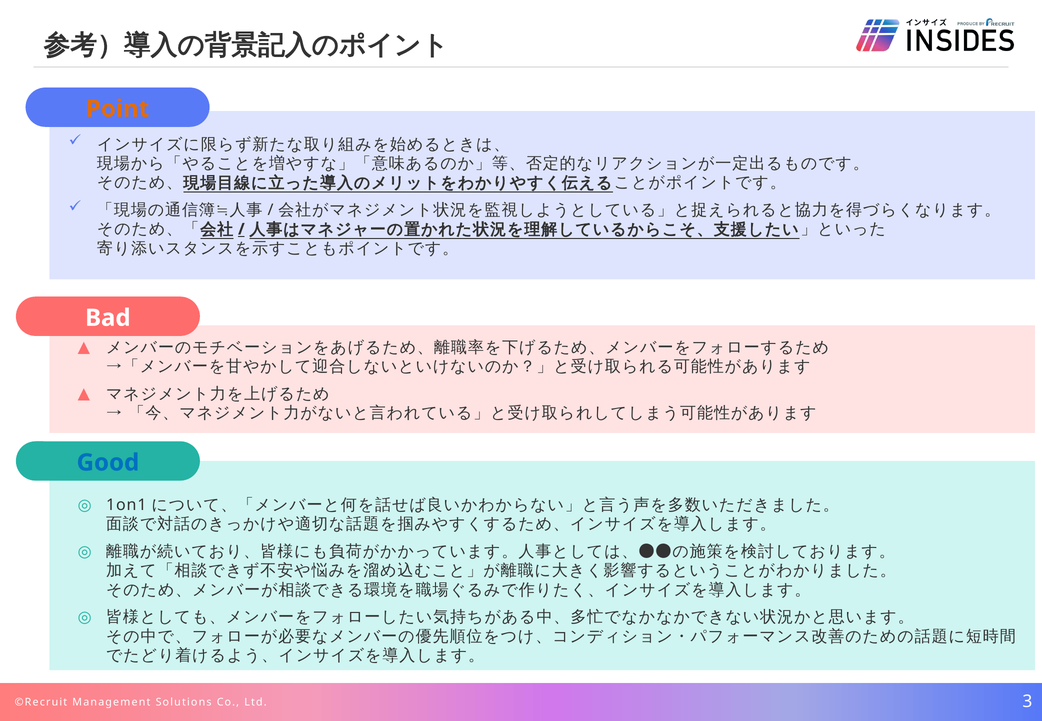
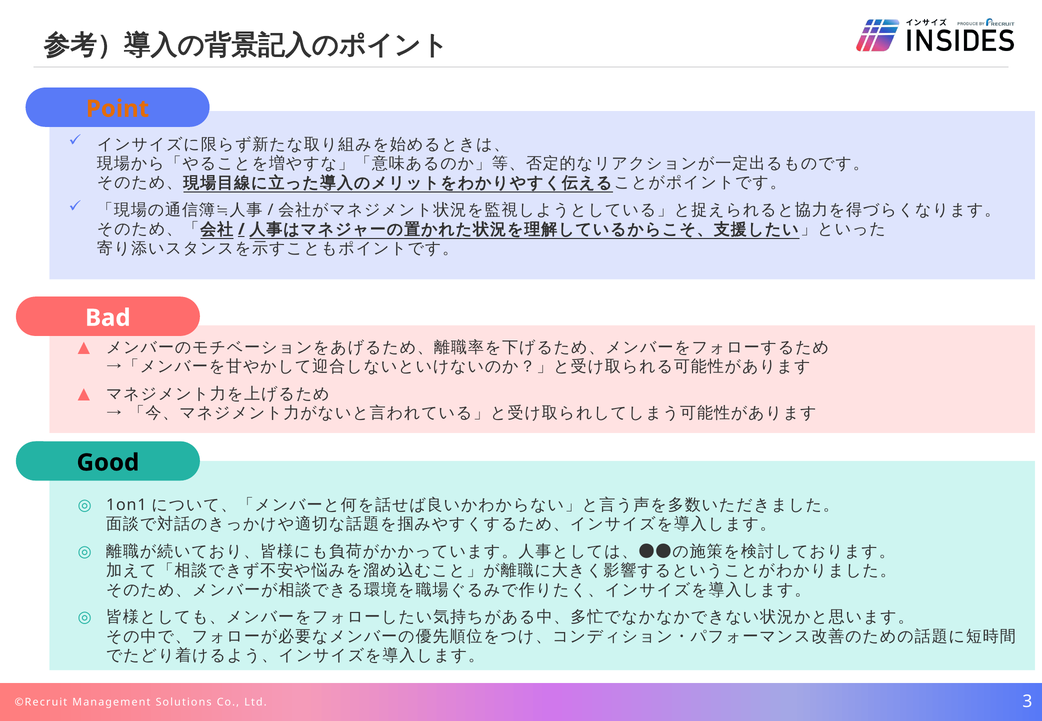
Good colour: blue -> black (108, 463)
